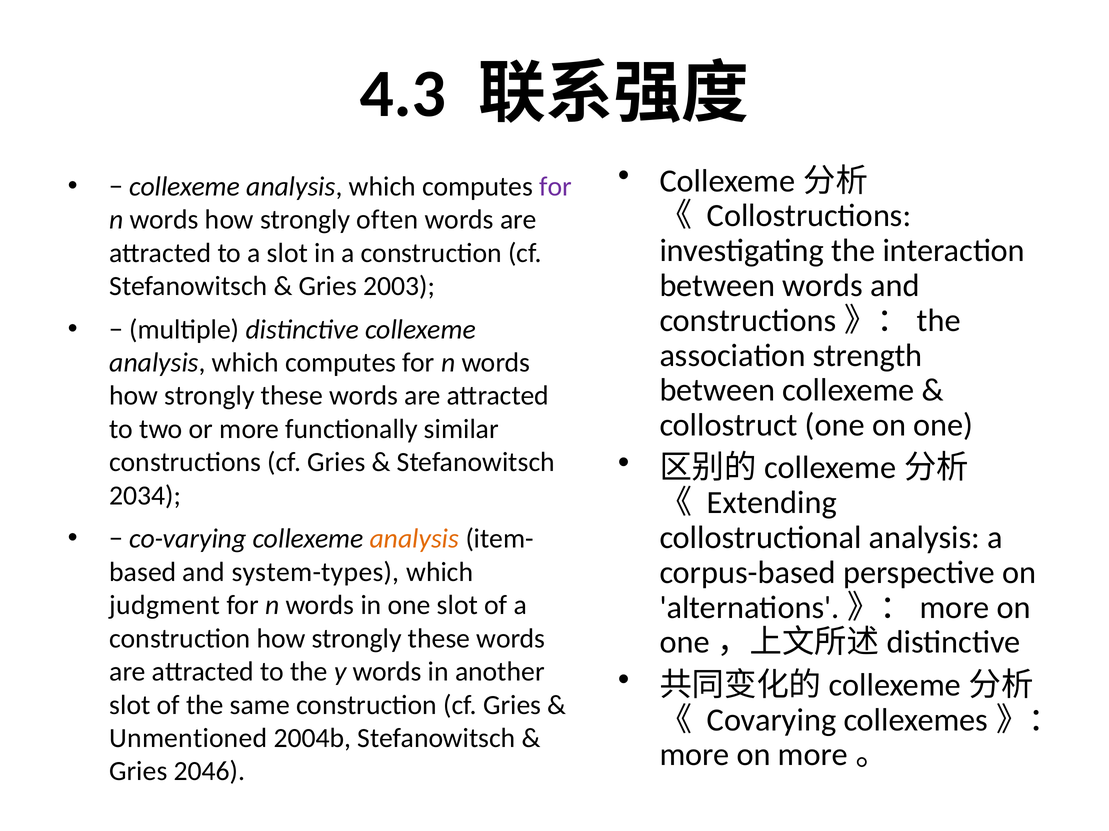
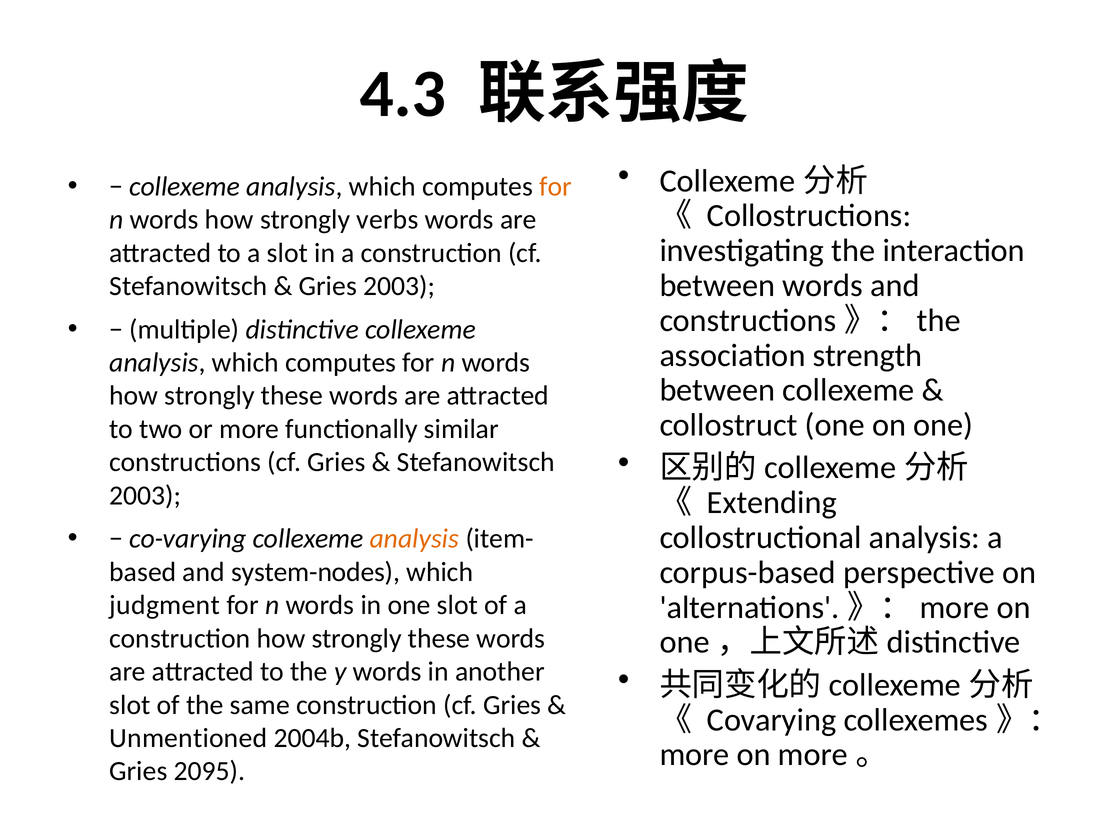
for colour: purple -> orange (556, 187)
often: often -> verbs (387, 220)
2034: 2034 -> 2003 (145, 496)
system-types: system-types -> system-nodes (316, 572)
2046: 2046 -> 2095 (209, 772)
